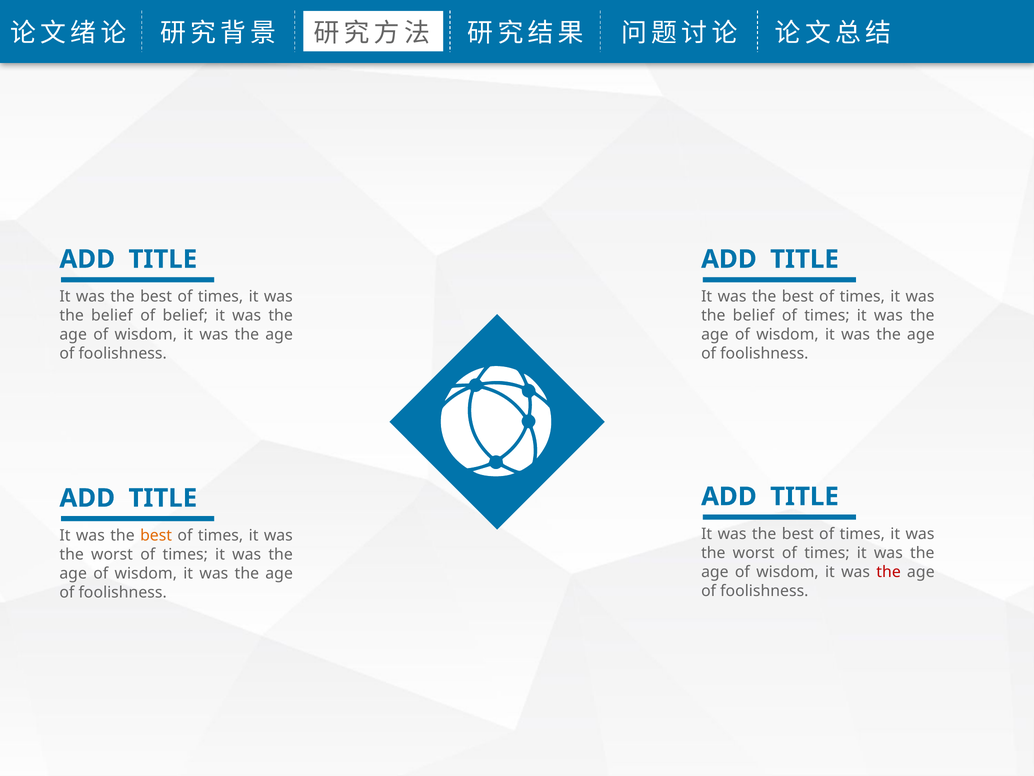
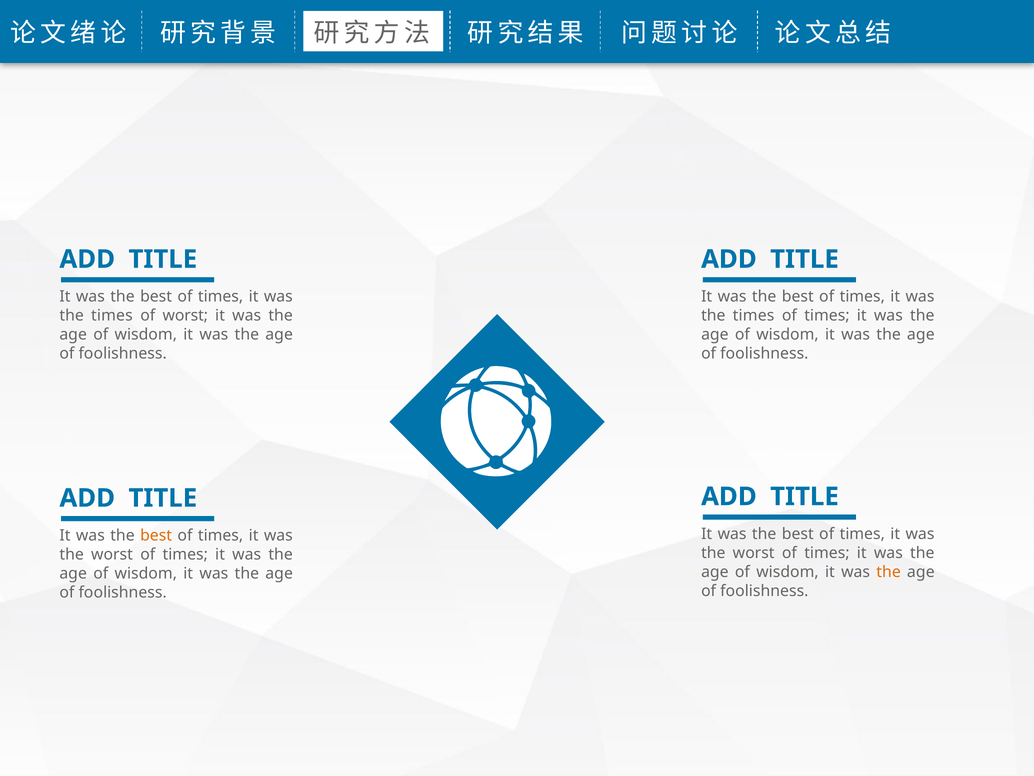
belief: belief -> times (112, 315)
of belief: belief -> worst (185, 315)
belief: belief -> times (754, 315)
the colour: red -> orange (889, 572)
